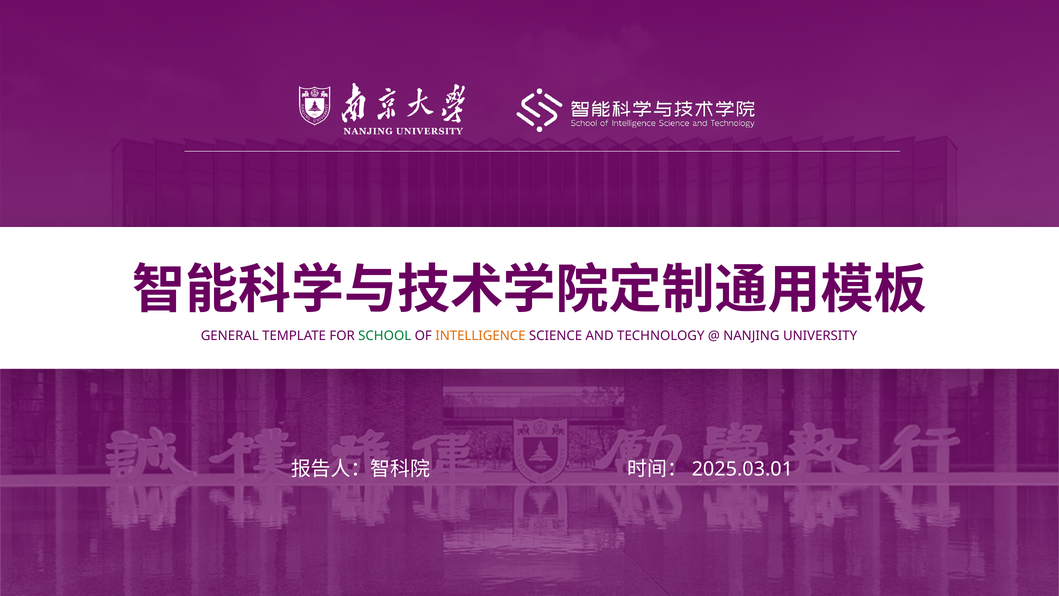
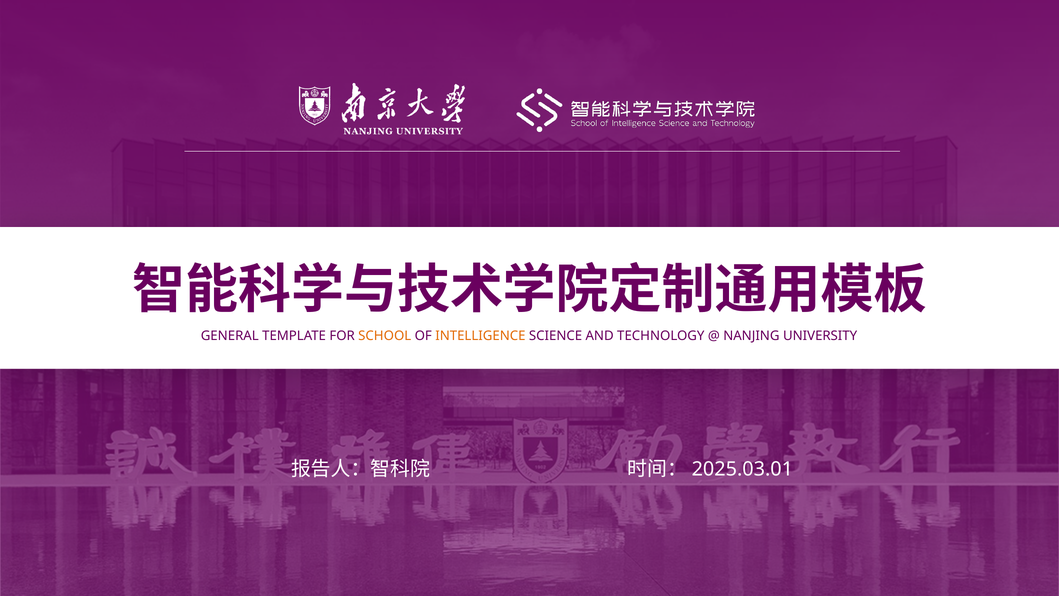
SCHOOL colour: green -> orange (385, 336)
